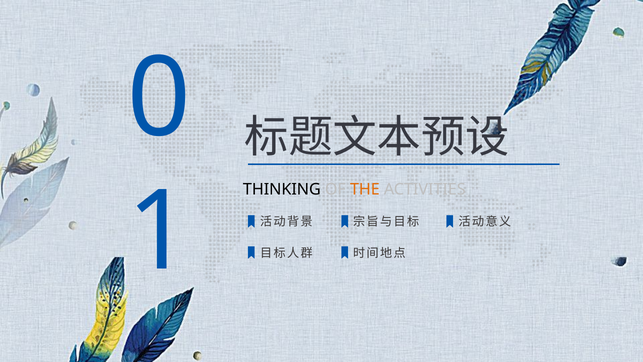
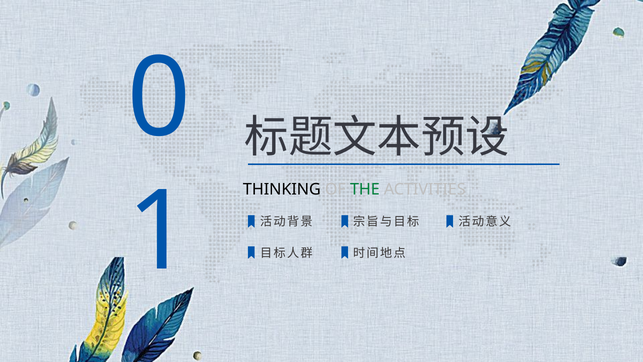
THE colour: orange -> green (365, 189)
